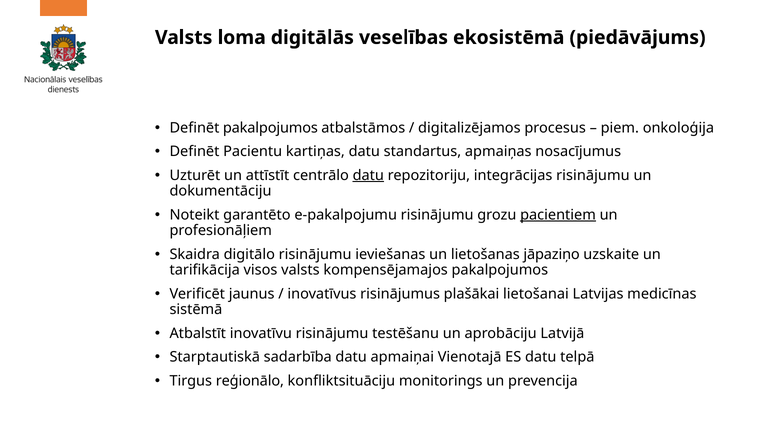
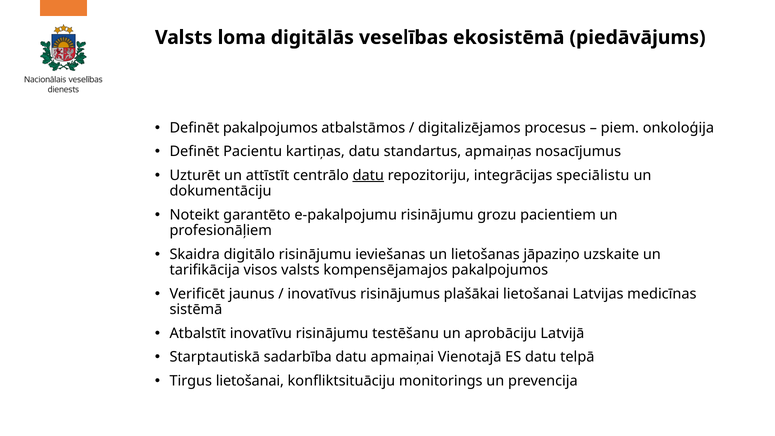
integrācijas risinājumu: risinājumu -> speciālistu (593, 175)
pacientiem underline: present -> none (558, 215)
Tirgus reģionālo: reģionālo -> lietošanai (250, 381)
